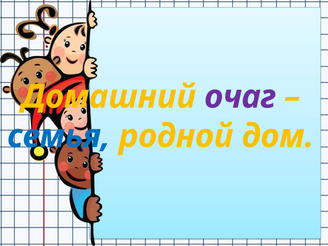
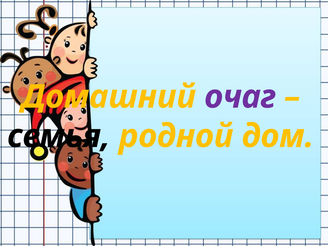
семья colour: blue -> black (59, 136)
